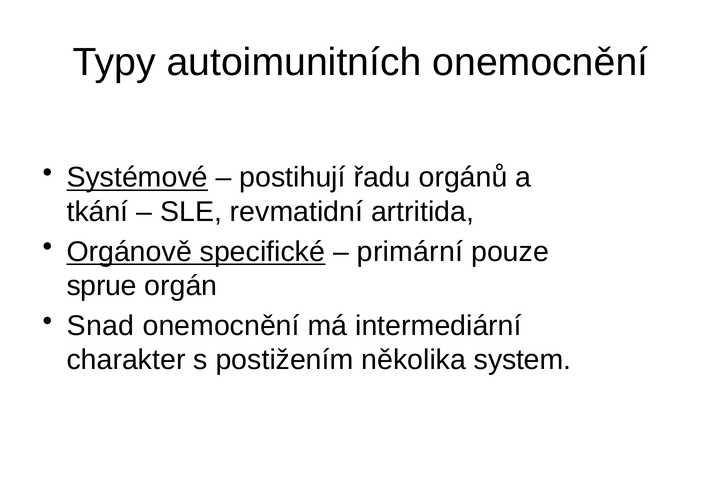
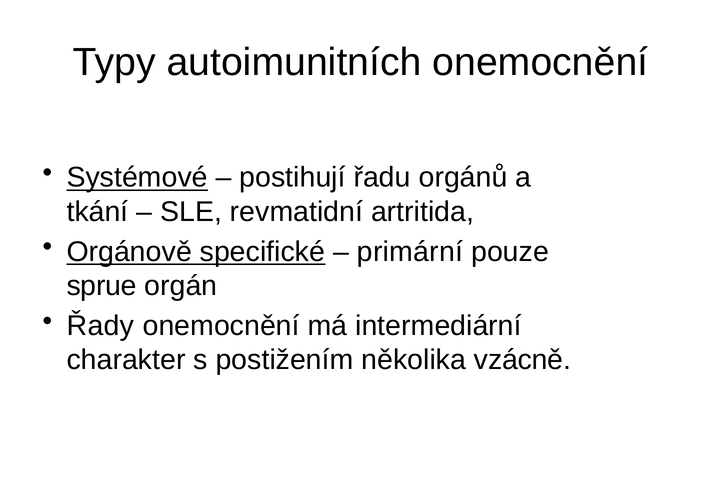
Snad: Snad -> Řady (101, 326)
system: system -> vzácně (522, 360)
